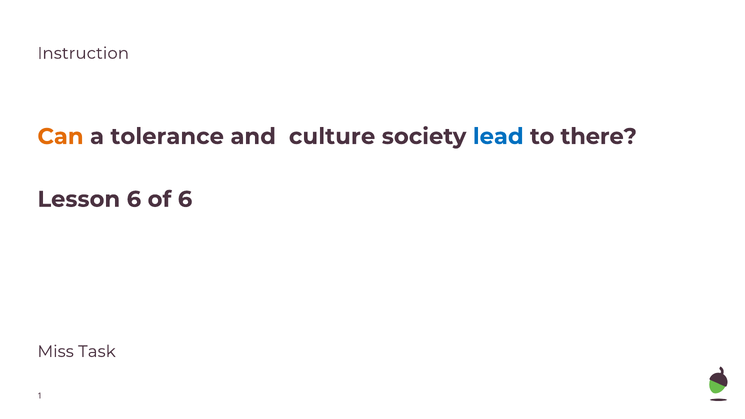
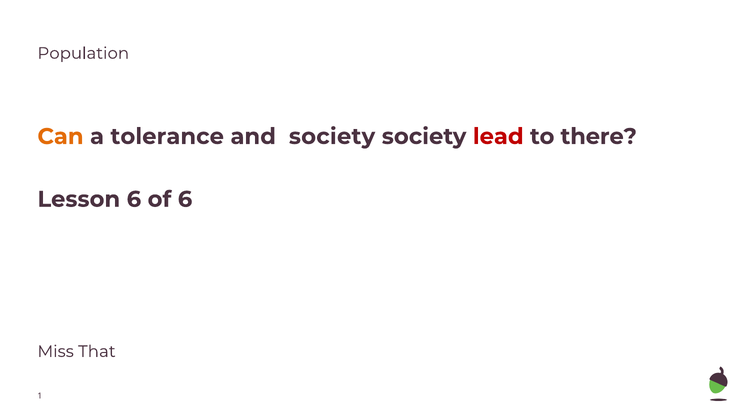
Instruction: Instruction -> Population (83, 53)
and culture: culture -> society (332, 137)
lead colour: blue -> red (498, 137)
Task: Task -> That (97, 352)
